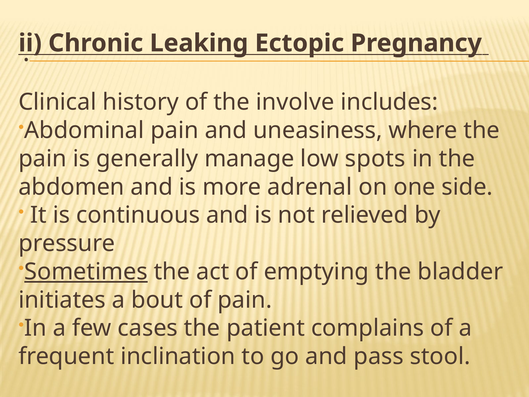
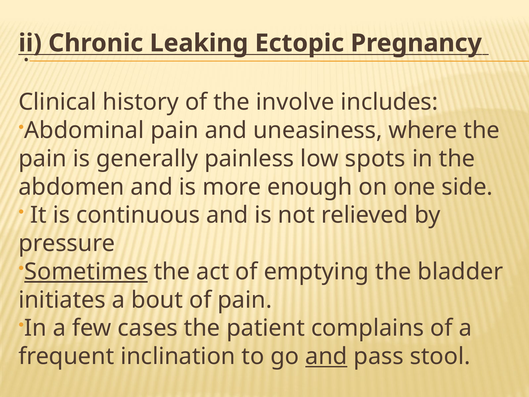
manage: manage -> painless (249, 159)
adrenal: adrenal -> enough (310, 187)
and underline: none -> present (326, 356)
